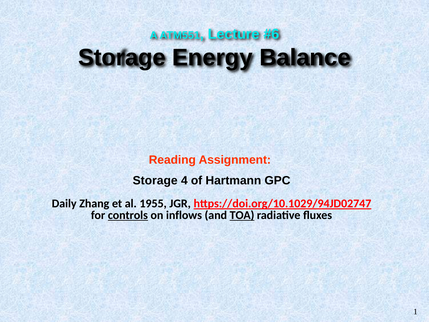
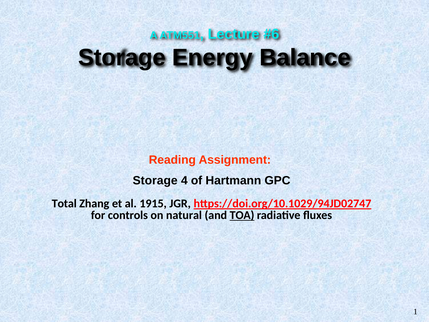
Daily: Daily -> Total (64, 204)
1955: 1955 -> 1915 (153, 204)
controls underline: present -> none (128, 215)
inflows: inflows -> natural (184, 215)
